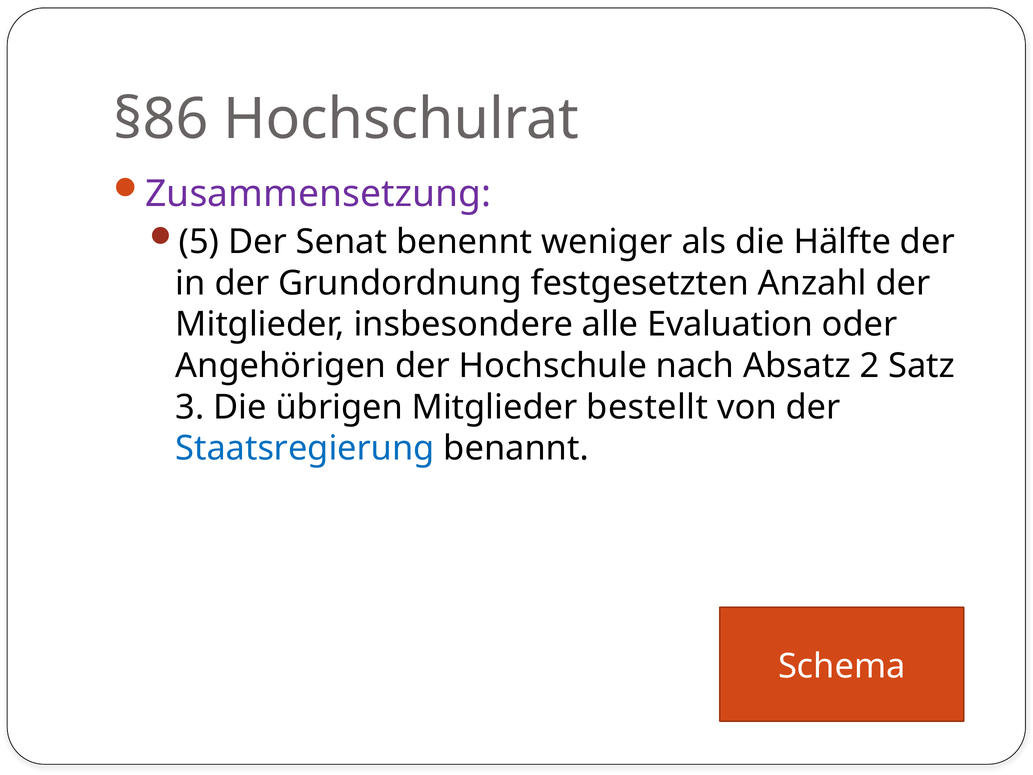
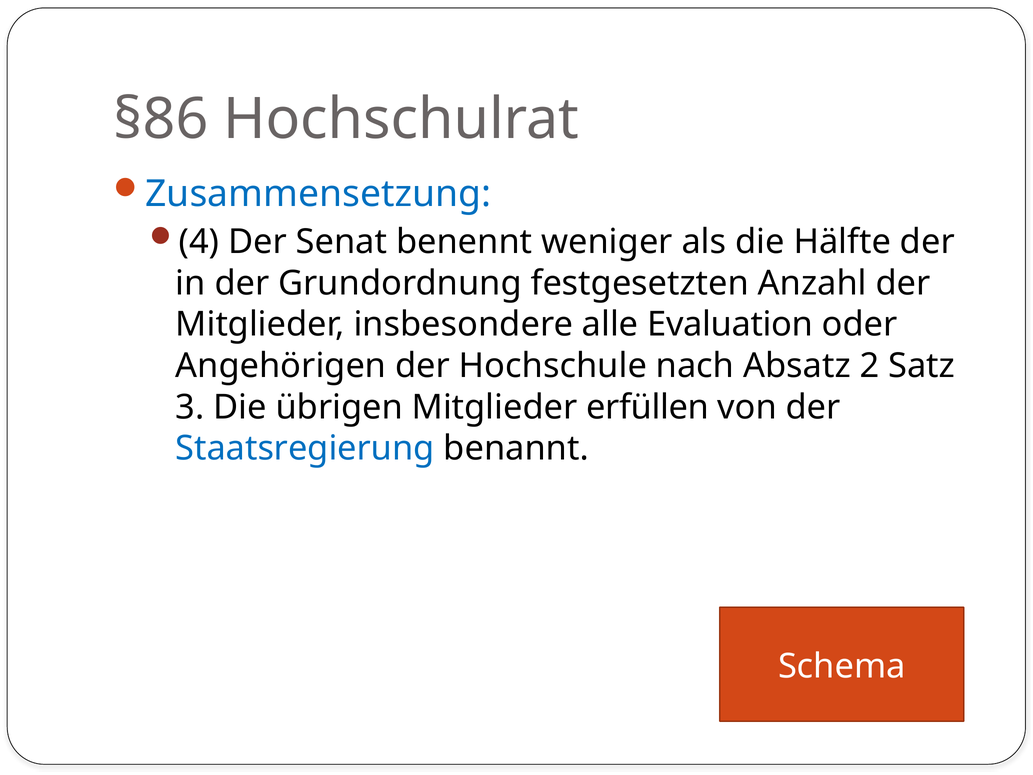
Zusammensetzung colour: purple -> blue (318, 194)
5: 5 -> 4 (199, 242)
bestellt: bestellt -> erfüllen (648, 407)
